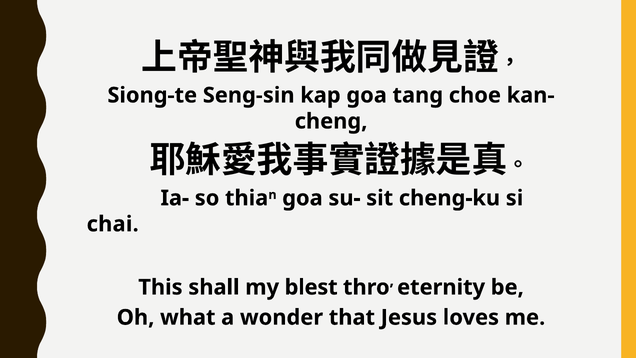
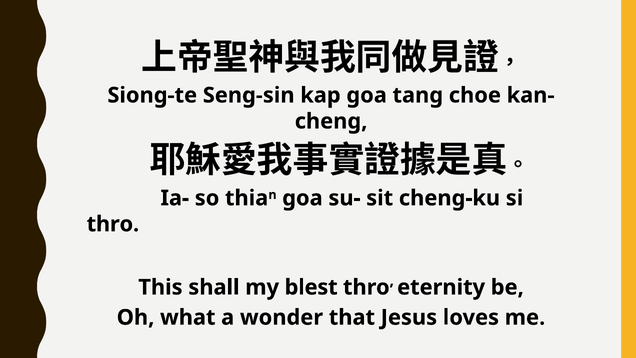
chai: chai -> thro (113, 224)
